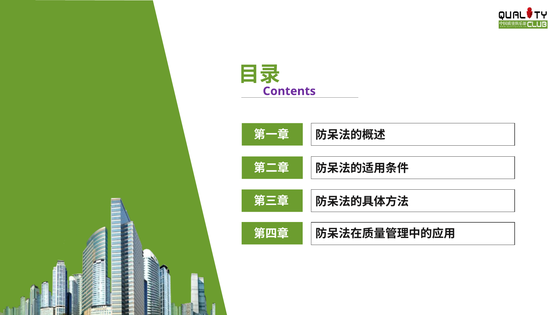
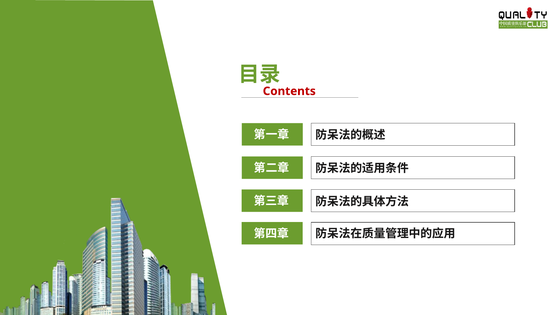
Contents colour: purple -> red (289, 91)
